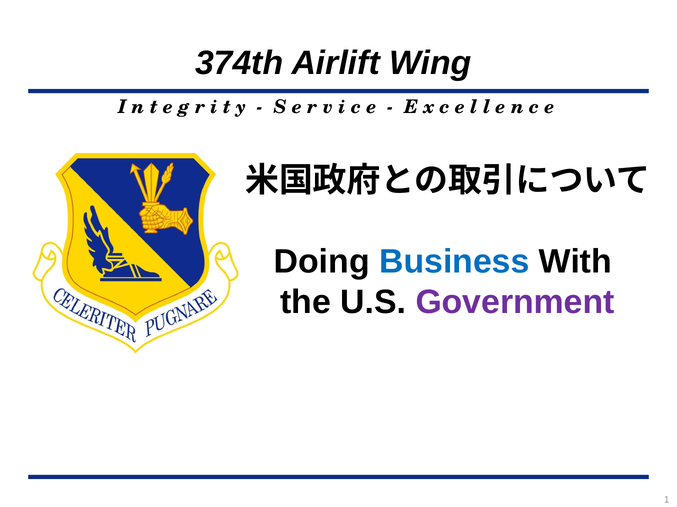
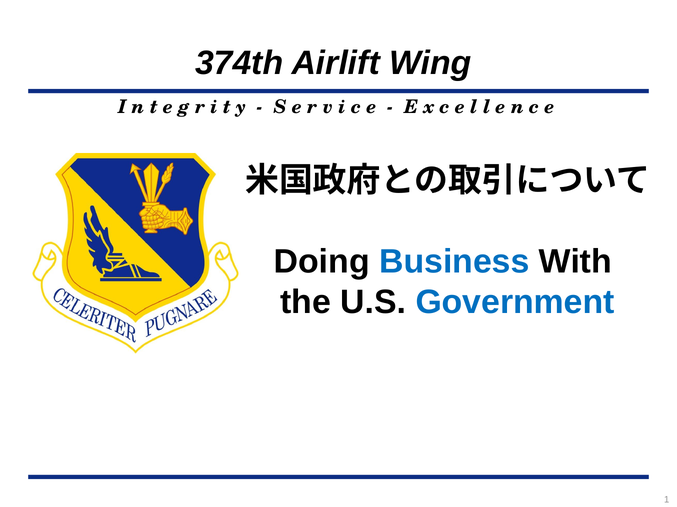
Government colour: purple -> blue (515, 303)
